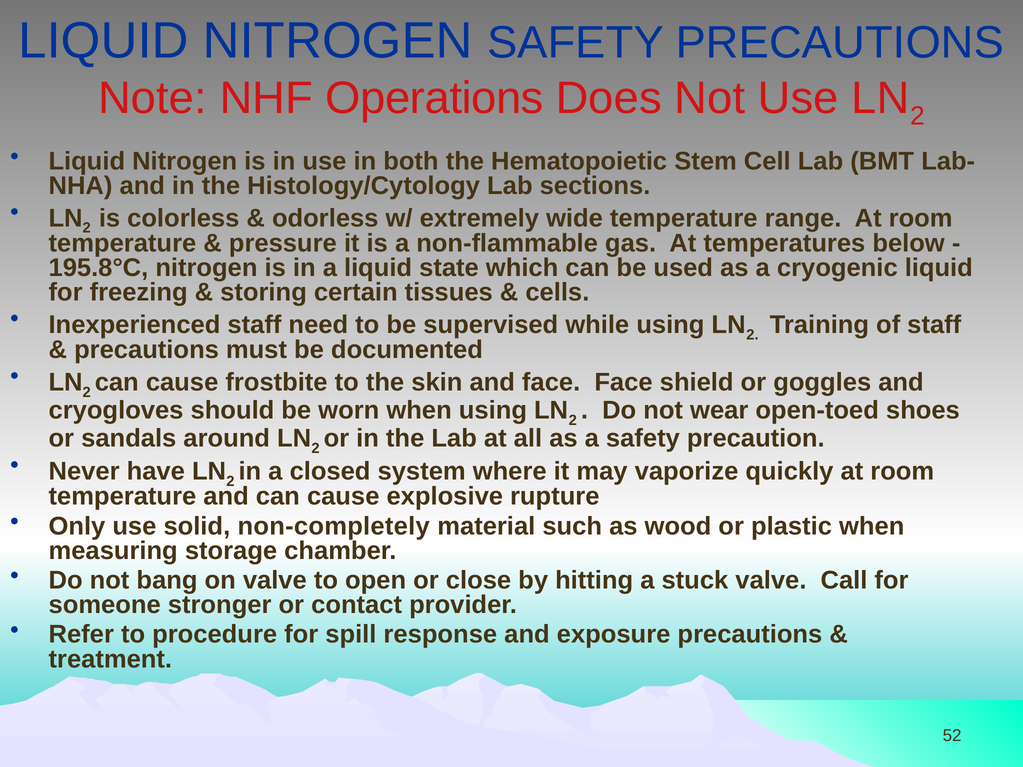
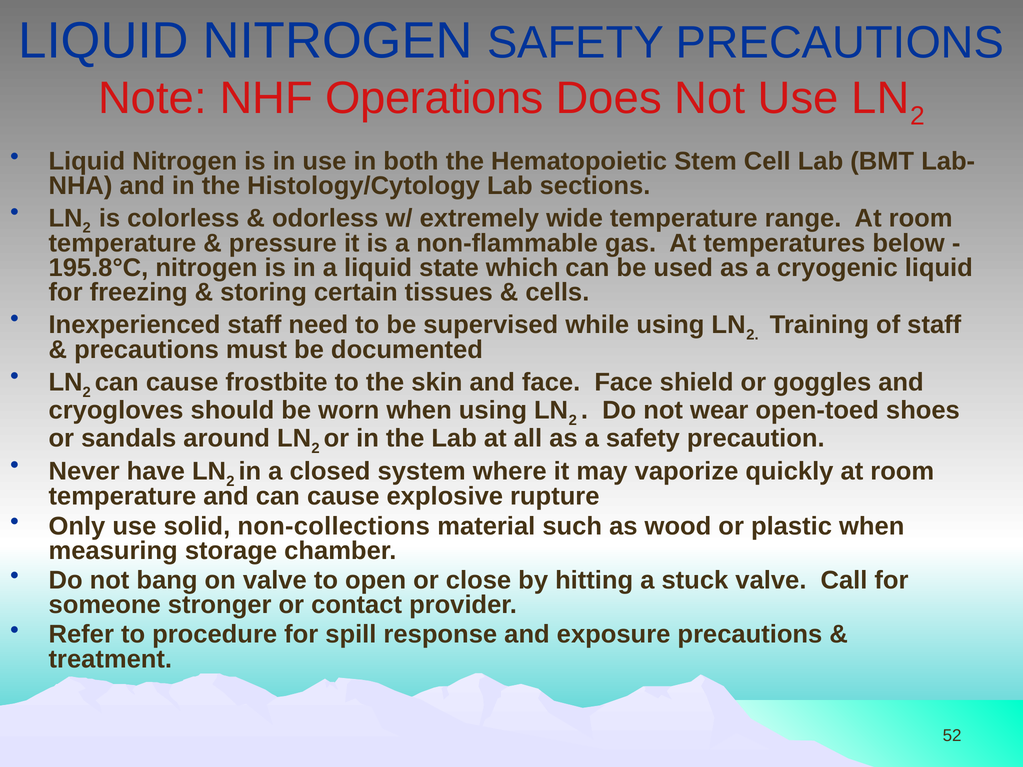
non-completely: non-completely -> non-collections (334, 526)
